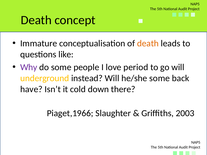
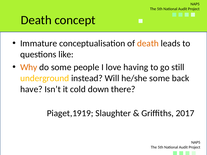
Why colour: purple -> orange (29, 67)
period: period -> having (136, 67)
go will: will -> still (178, 67)
Piaget,1966: Piaget,1966 -> Piaget,1919 (70, 113)
2003: 2003 -> 2017 (185, 113)
